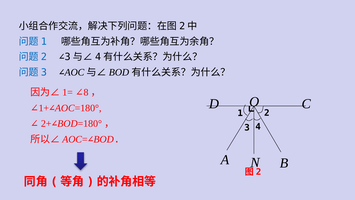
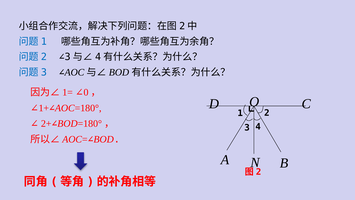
8: 8 -> 0 (86, 92)
